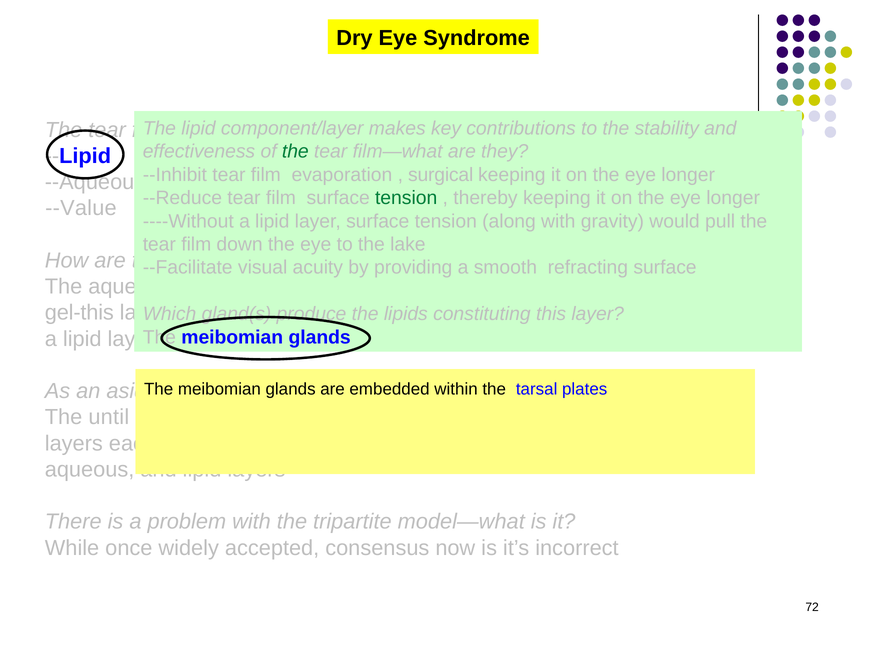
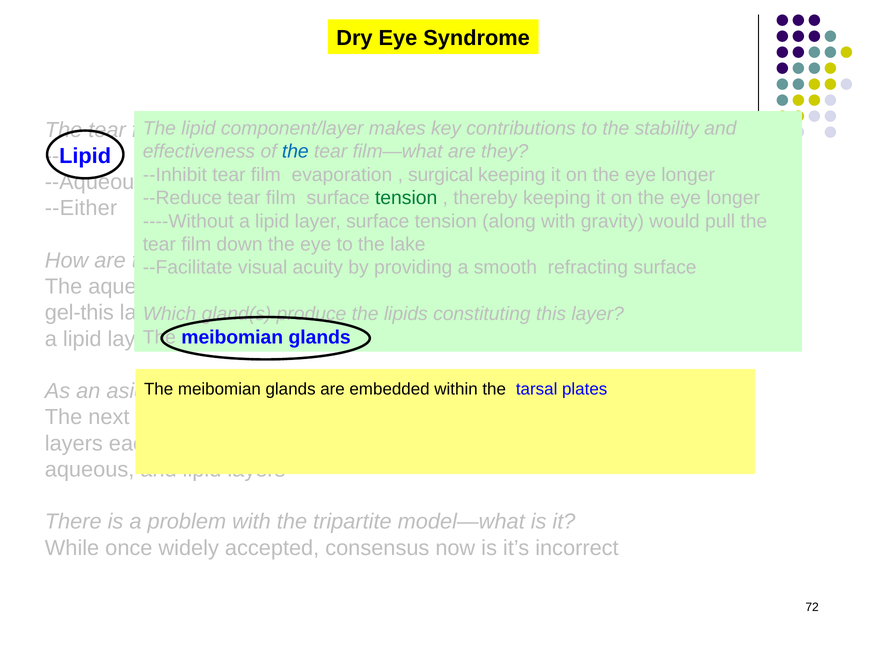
the colour: green -> blue (295, 152)
--Value: --Value -> --Either (81, 208)
until: until -> next (109, 417)
